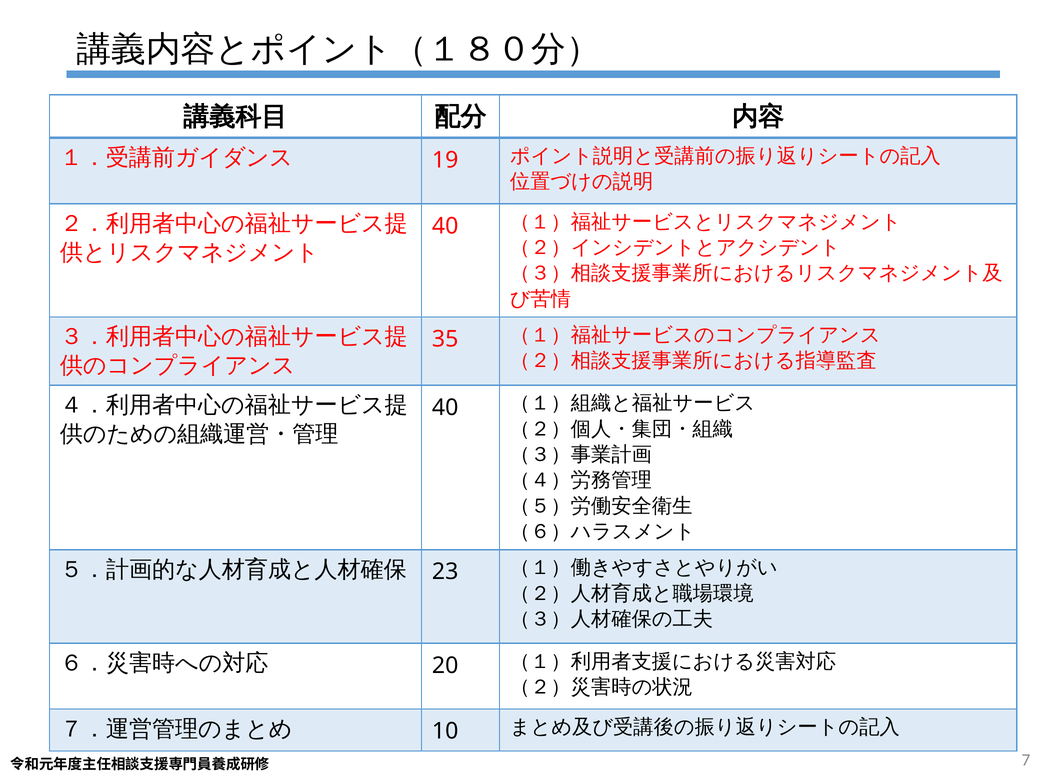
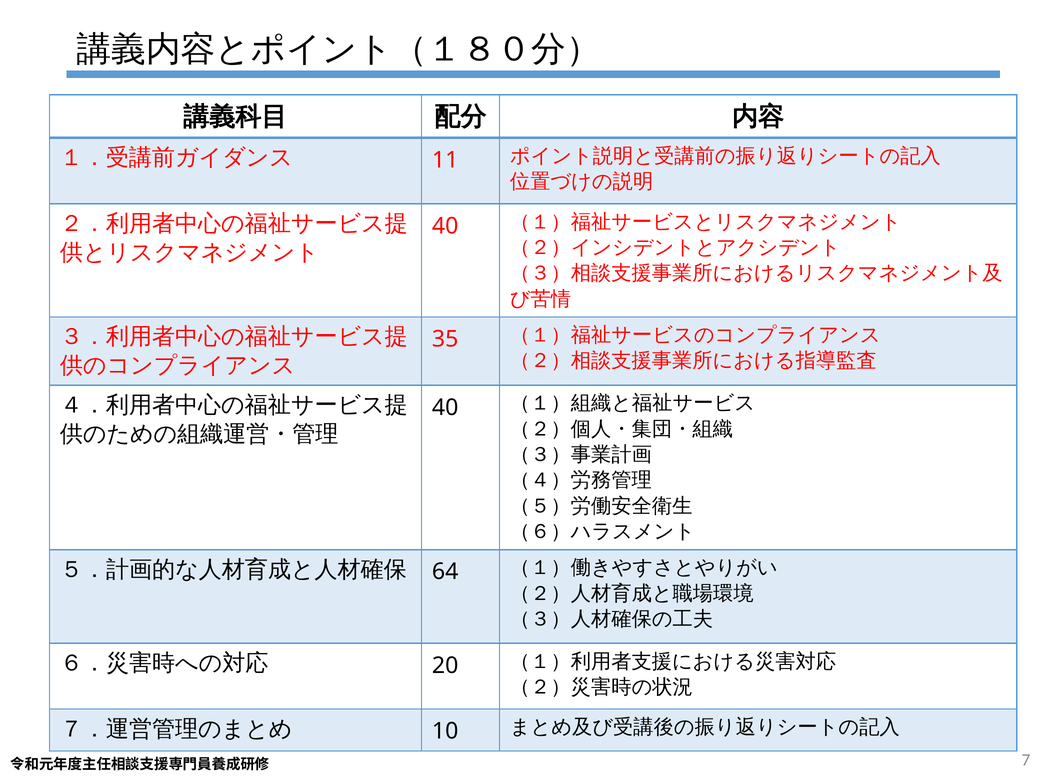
19: 19 -> 11 (445, 160)
23: 23 -> 64 (445, 572)
